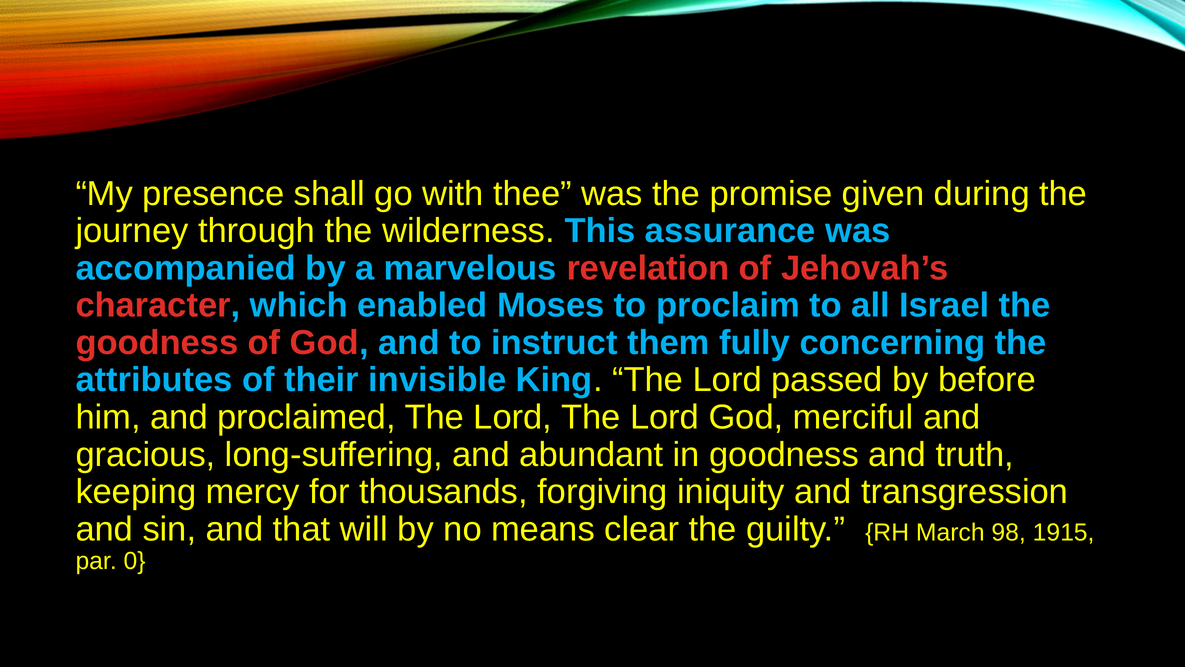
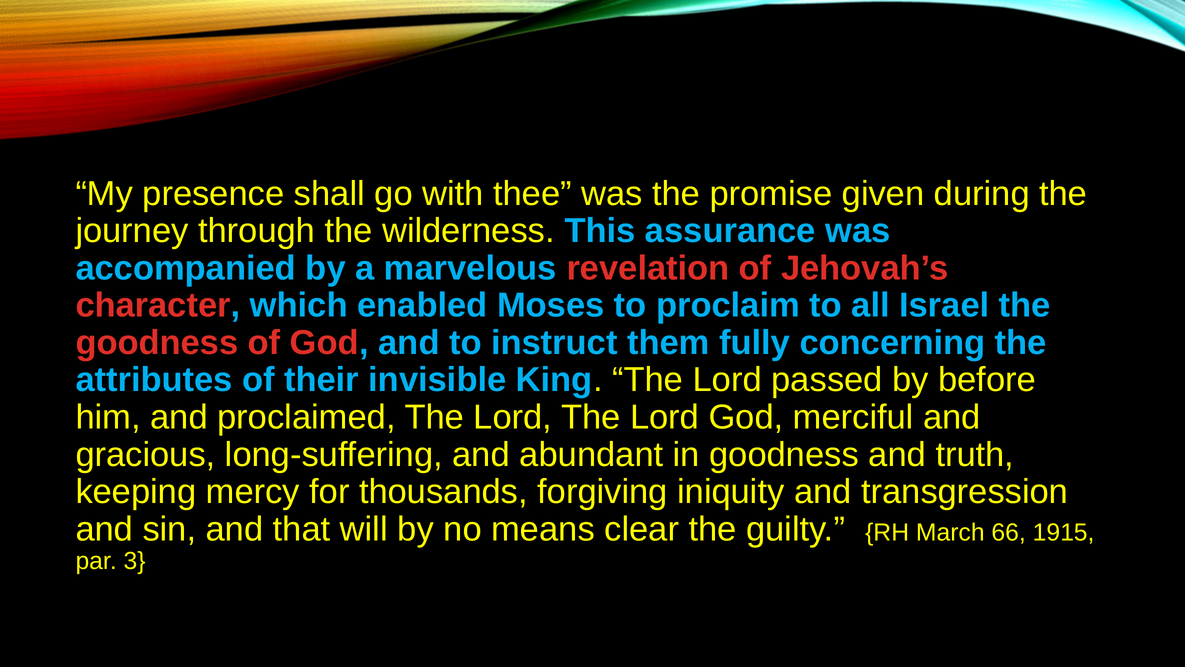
98: 98 -> 66 (1009, 532)
0: 0 -> 3 (134, 561)
